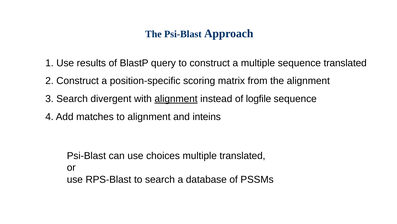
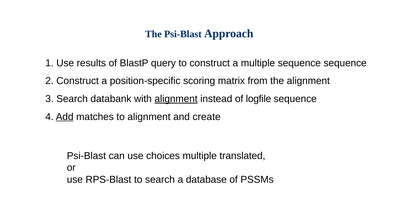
sequence translated: translated -> sequence (345, 63)
divergent: divergent -> databank (111, 99)
Add underline: none -> present (65, 116)
inteins: inteins -> create (207, 116)
